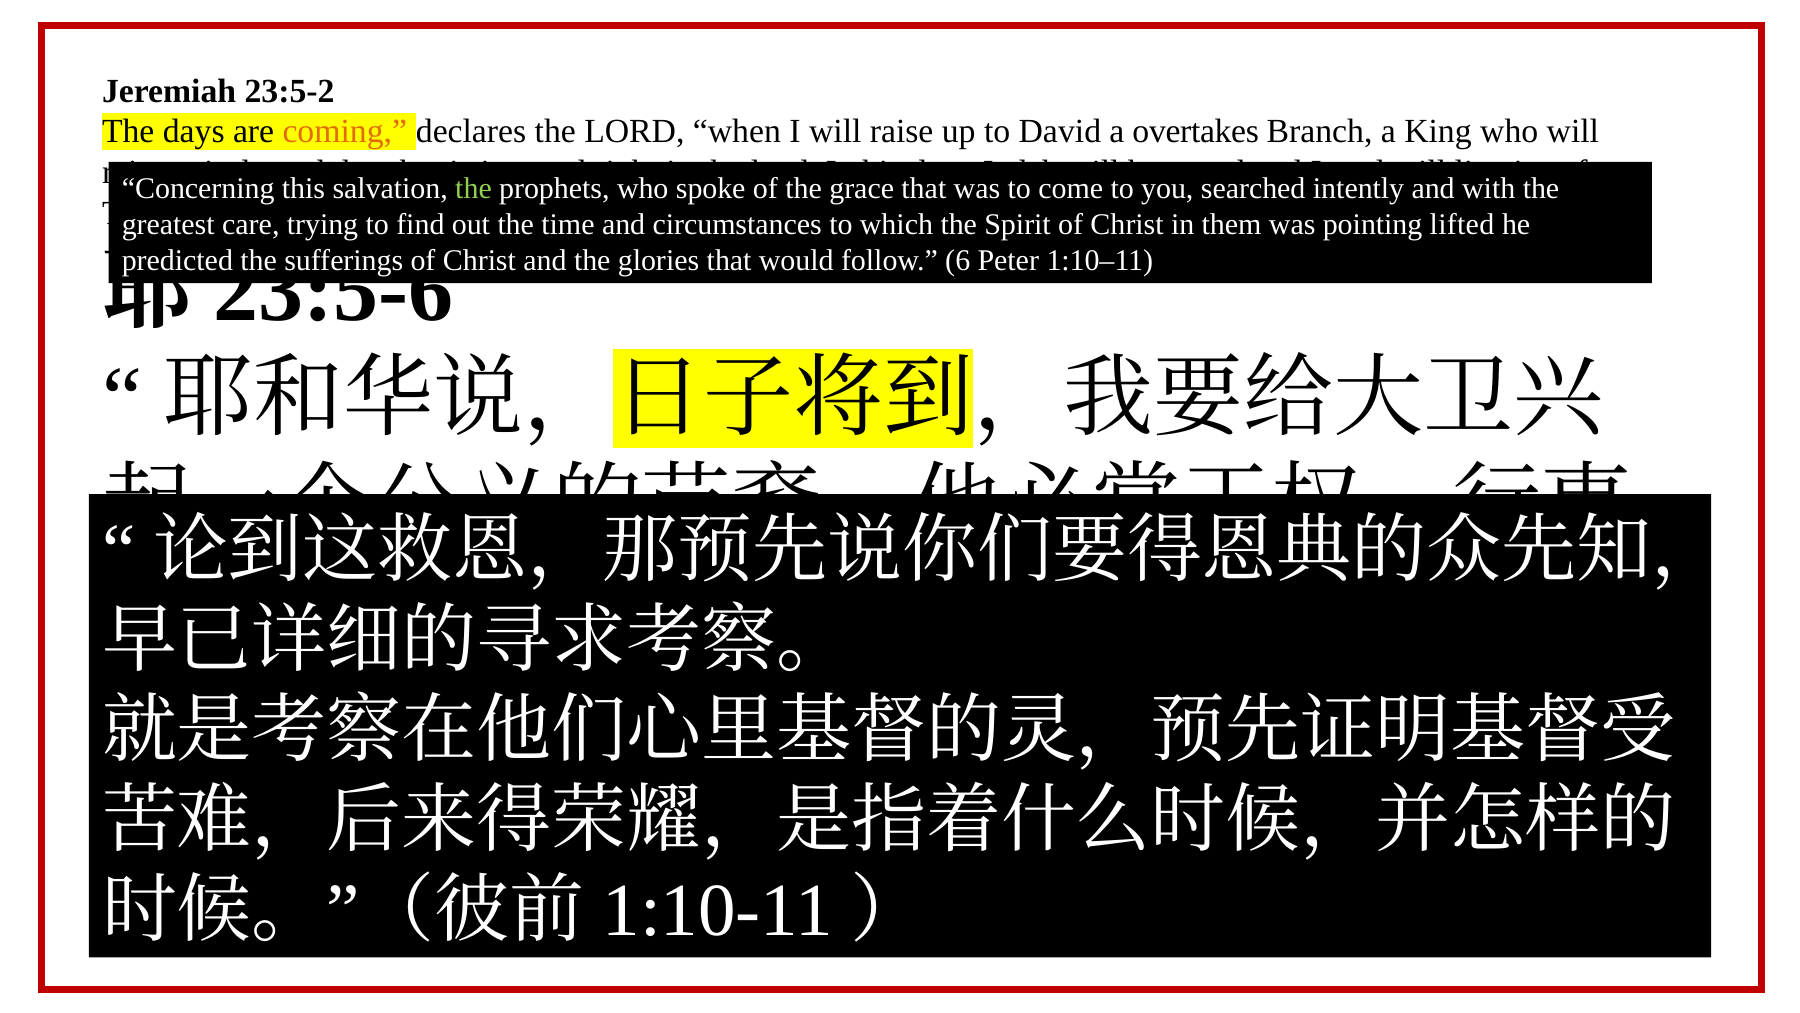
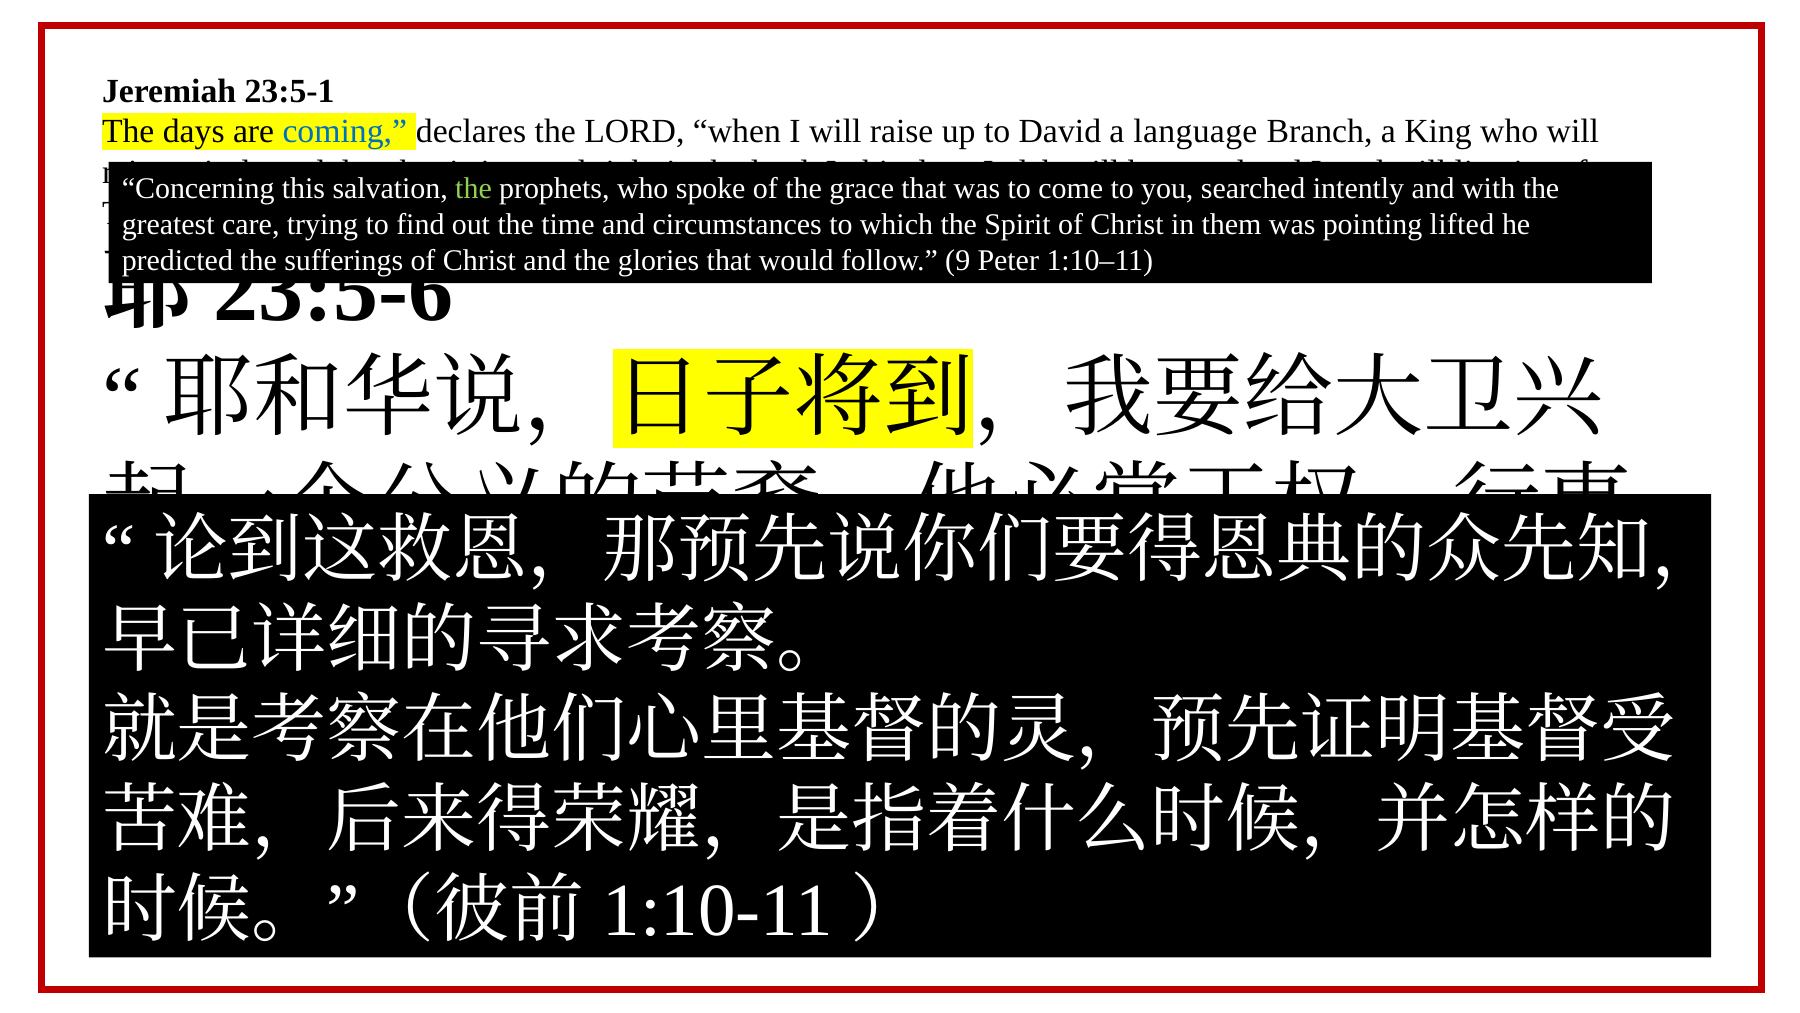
23:5-2: 23:5-2 -> 23:5-1 (290, 91)
coming colour: orange -> blue (345, 132)
overtakes: overtakes -> language (1195, 132)
6: 6 -> 9 (958, 261)
